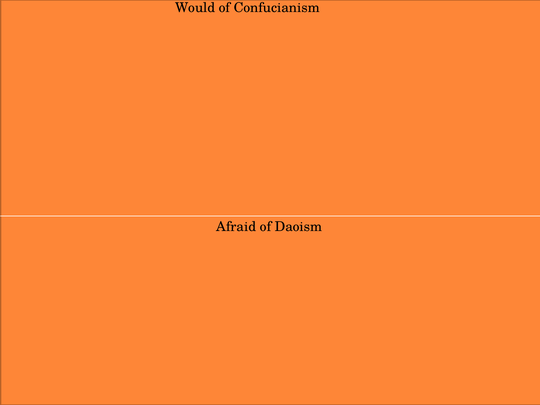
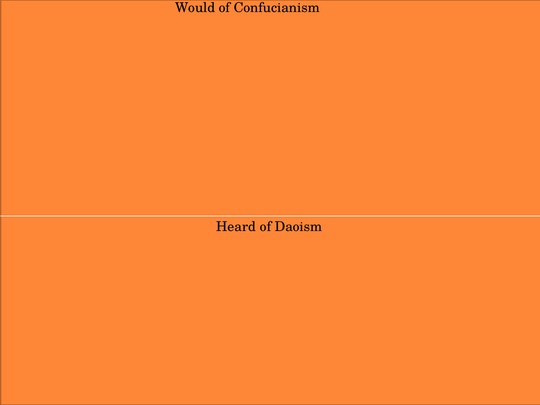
Afraid: Afraid -> Heard (236, 227)
